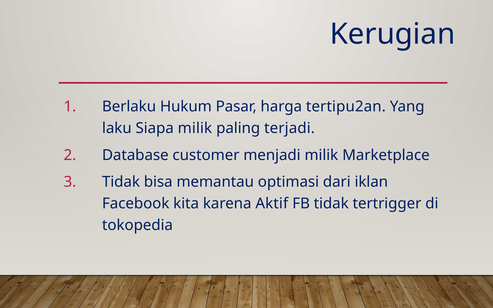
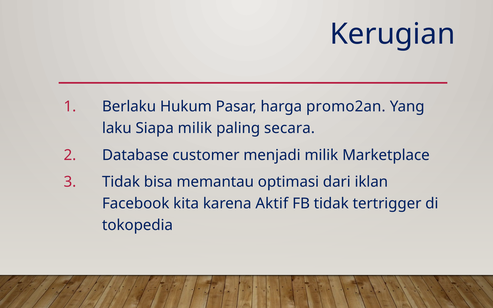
tertipu2an: tertipu2an -> promo2an (346, 107)
terjadi: terjadi -> secara (289, 128)
